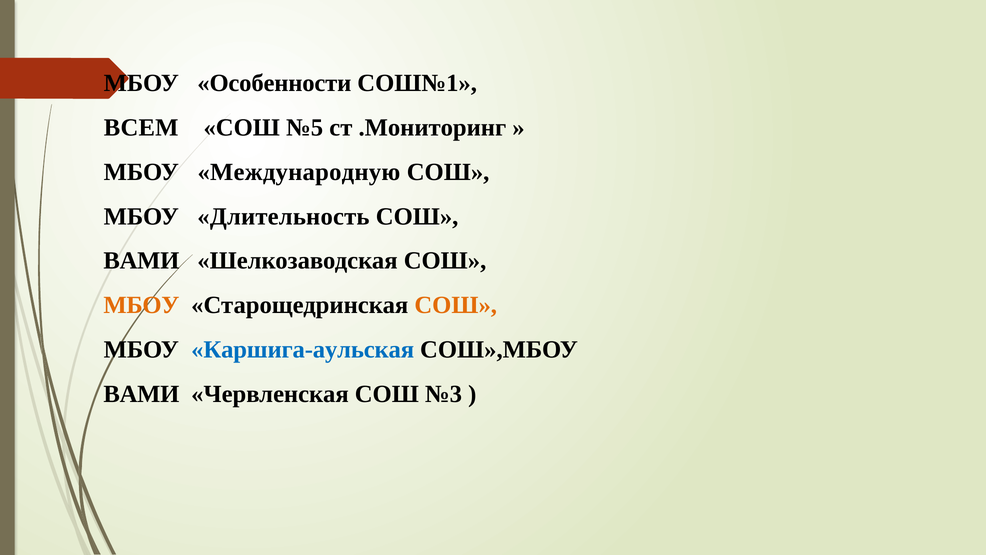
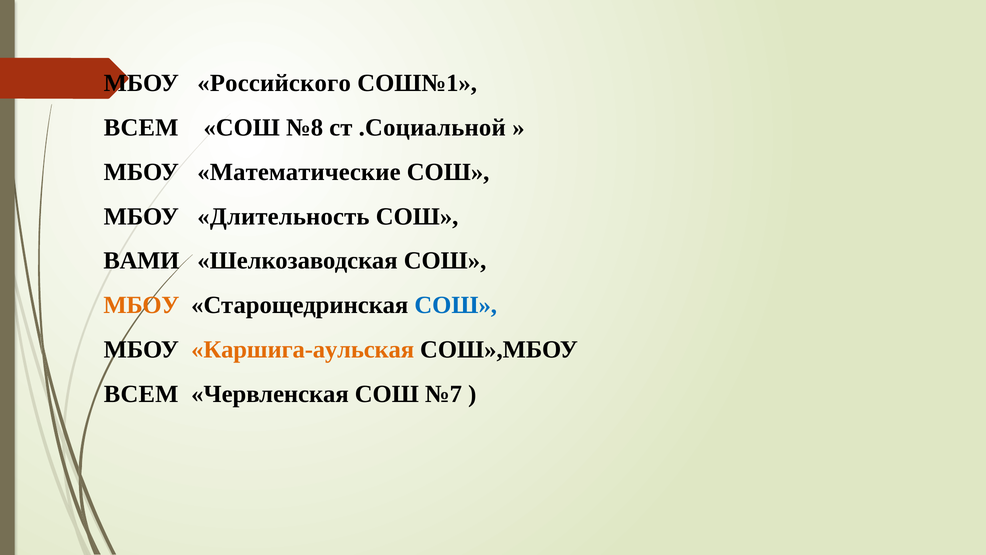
Особенности: Особенности -> Российского (274, 83)
№5: №5 -> №8 (305, 128)
.Мониторинг: .Мониторинг -> .Социальной (432, 128)
Международную: Международную -> Математические (299, 172)
СОШ colour: orange -> blue (456, 305)
Каршига-аульская colour: blue -> orange (303, 349)
ВАМИ: ВАМИ -> ВСЕМ (141, 394)
№3: №3 -> №7 (444, 394)
